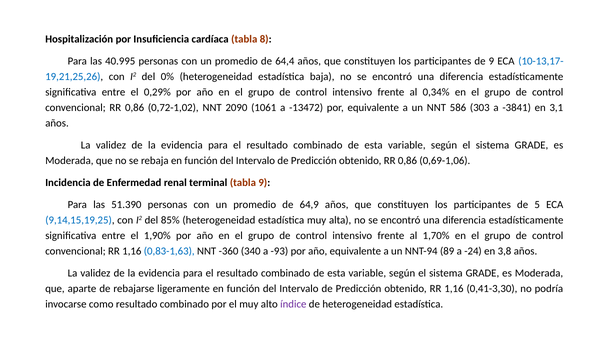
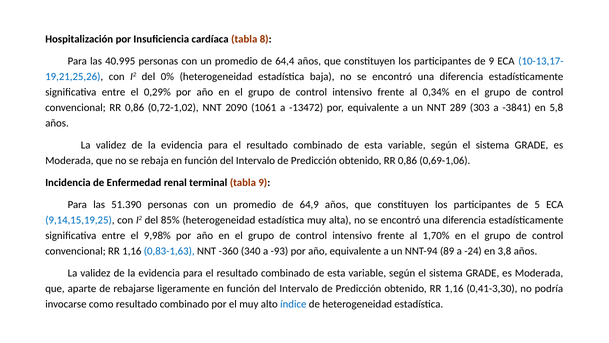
586: 586 -> 289 (458, 108)
3,1: 3,1 -> 5,8 (556, 108)
1,90%: 1,90% -> 9,98% (157, 235)
índice colour: purple -> blue (293, 304)
